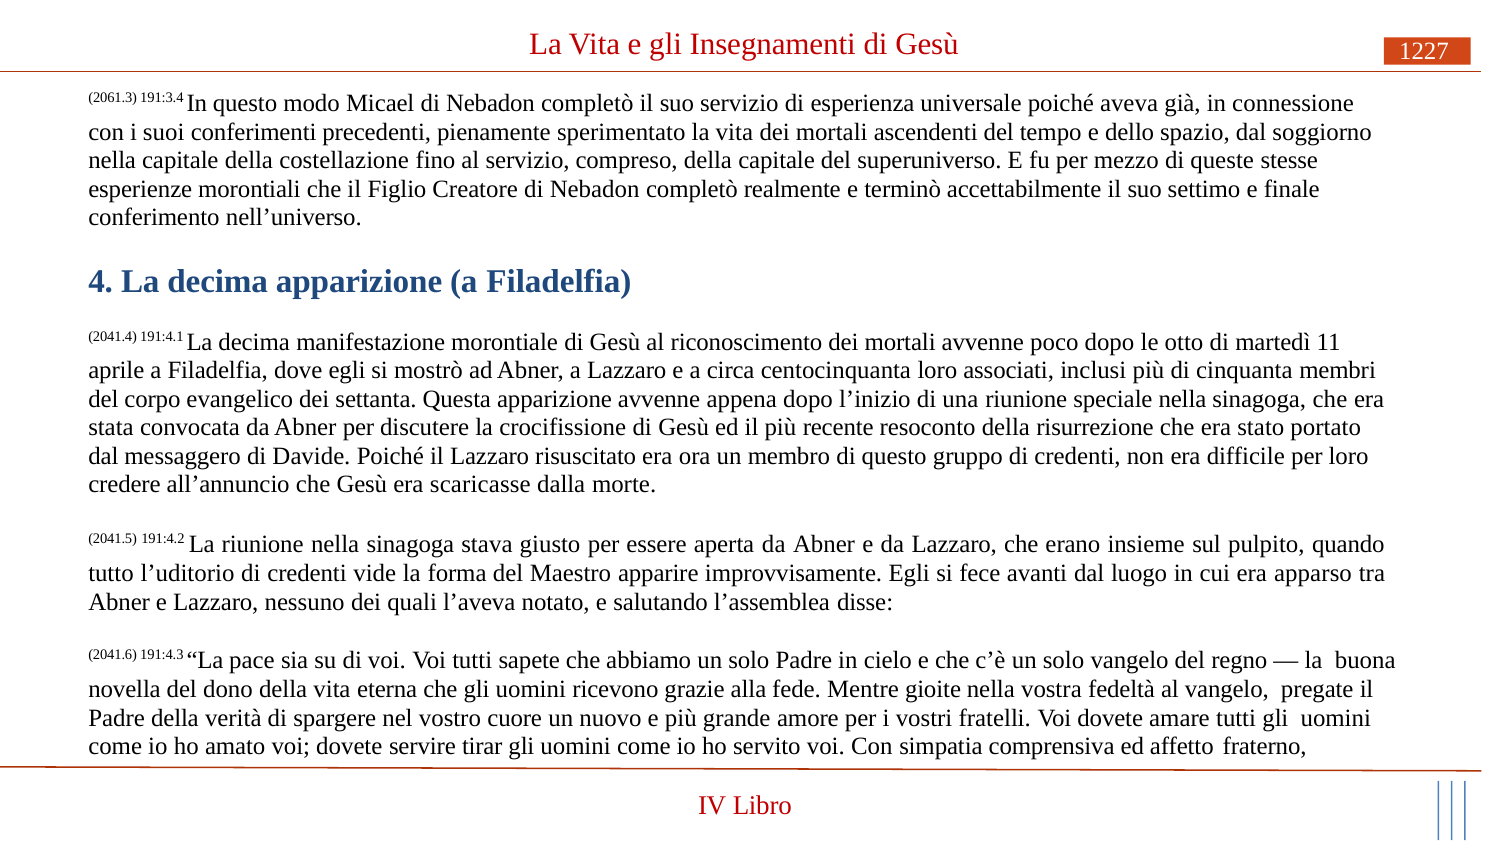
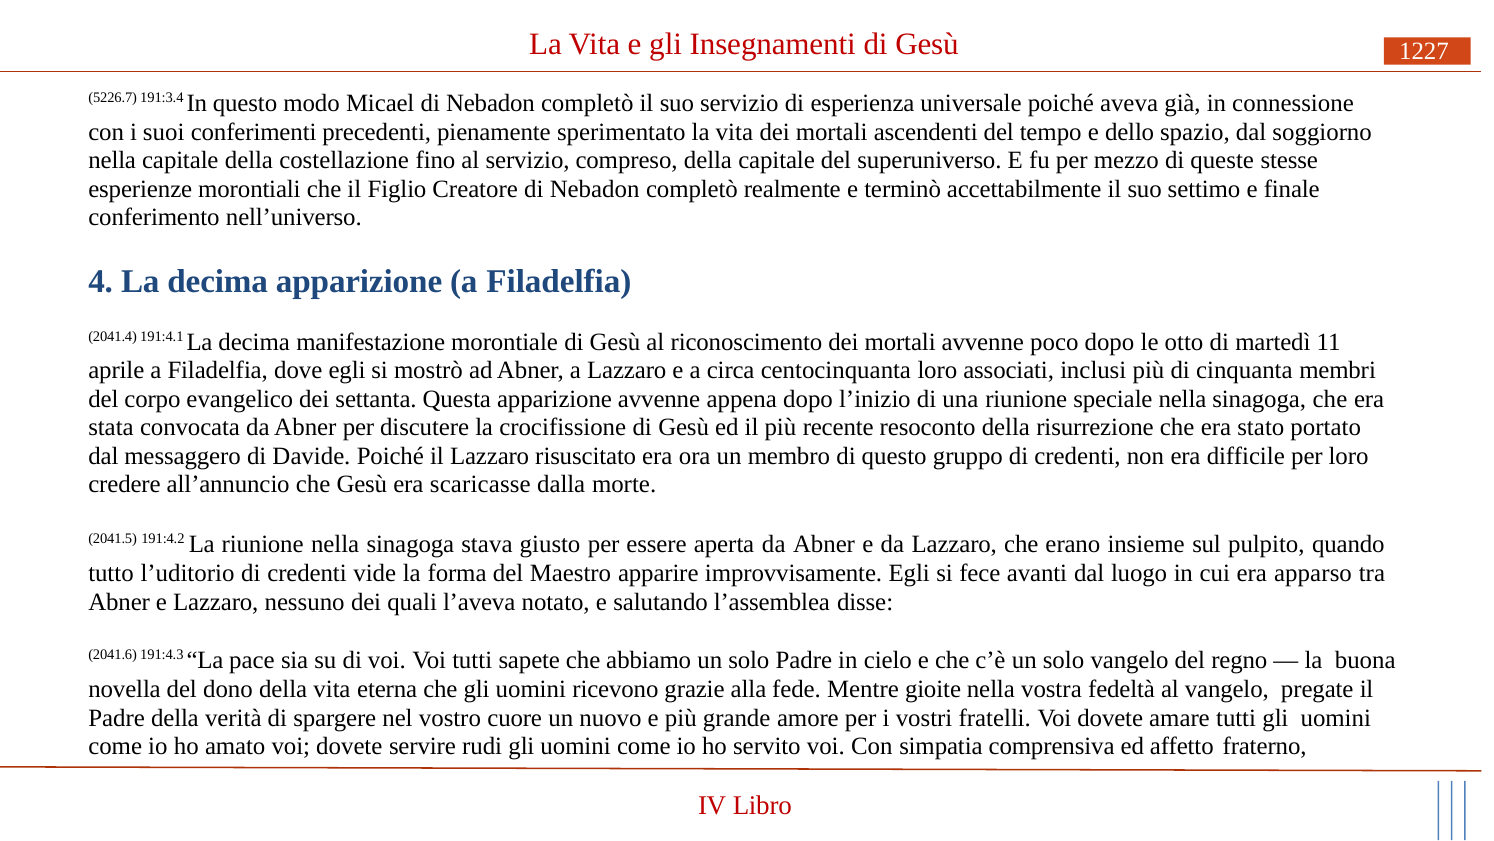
2061.3: 2061.3 -> 5226.7 (113, 97)
tirar: tirar -> rudi (482, 747)
